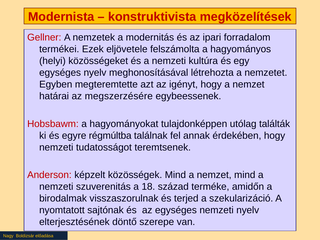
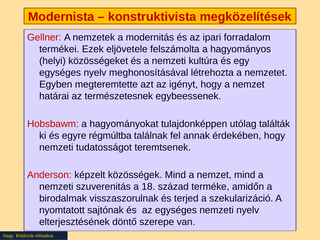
megszerzésére: megszerzésére -> természetesnek (119, 96)
